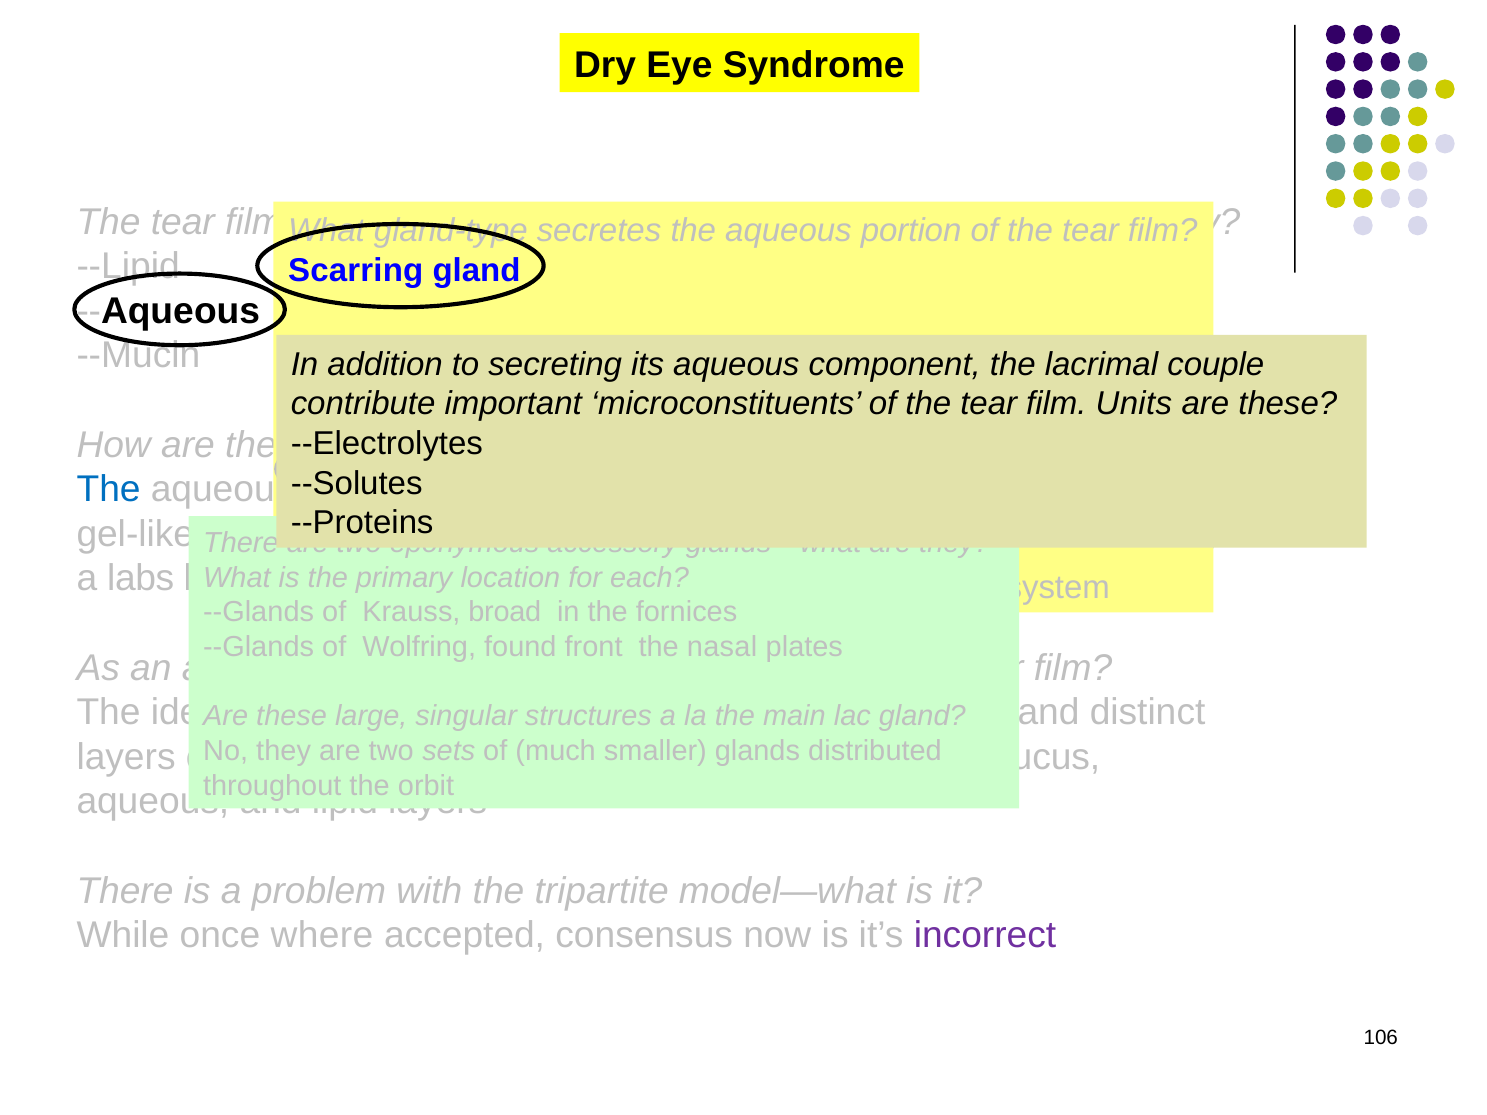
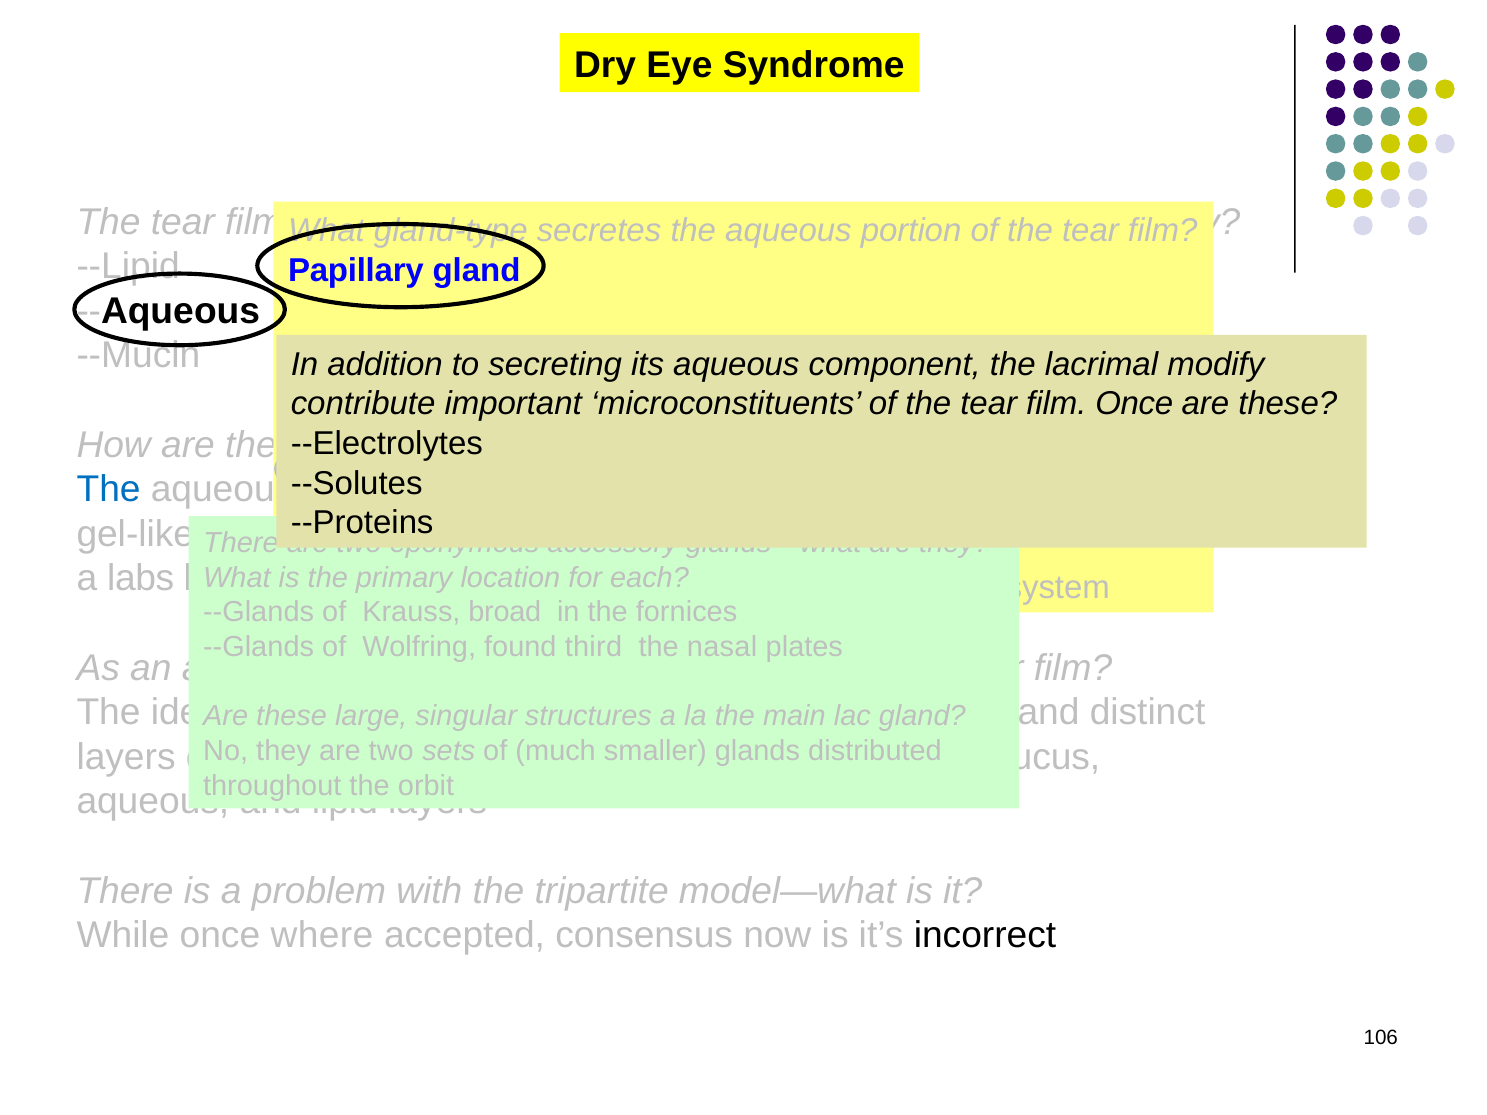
Scarring: Scarring -> Papillary (356, 271)
couple: couple -> modify (1216, 364)
Units: Units -> Once (1134, 404)
front: front -> third (593, 647)
incorrect colour: purple -> black (985, 936)
